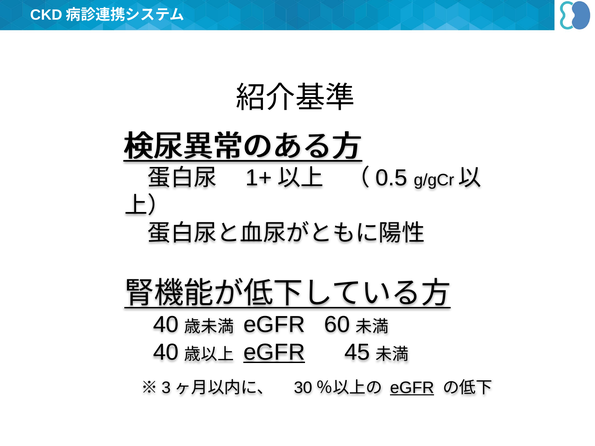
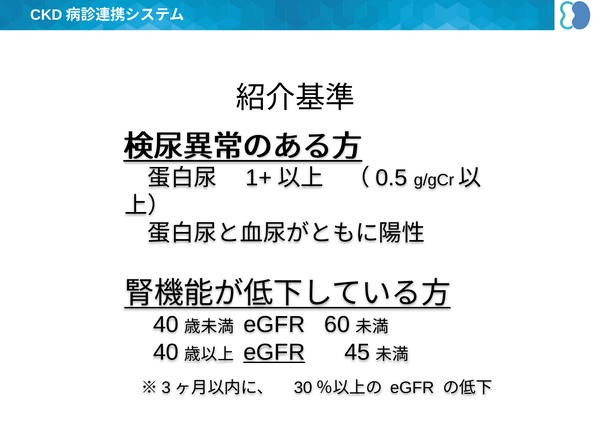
eGFR underline: present -> none (412, 388)
